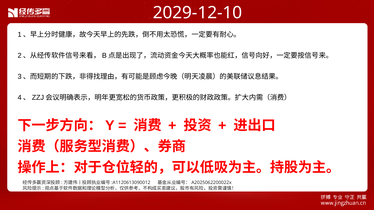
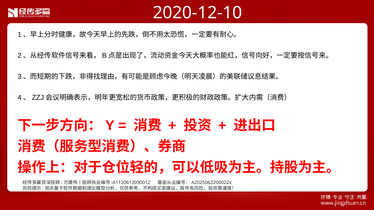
2029-12-10: 2029-12-10 -> 2020-12-10 (198, 13)
